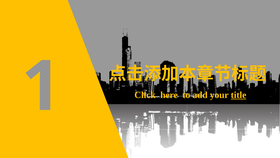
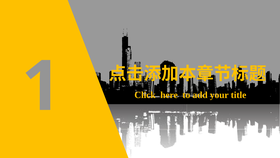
title underline: present -> none (239, 95)
